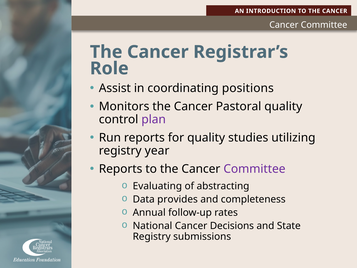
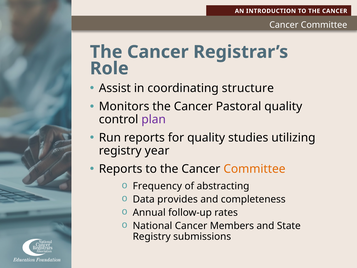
positions: positions -> structure (248, 88)
Committee colour: purple -> orange (254, 169)
Evaluating: Evaluating -> Frequency (157, 186)
Decisions: Decisions -> Members (232, 226)
